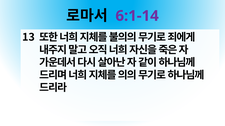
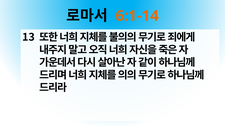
6:1-14 colour: purple -> orange (137, 16)
